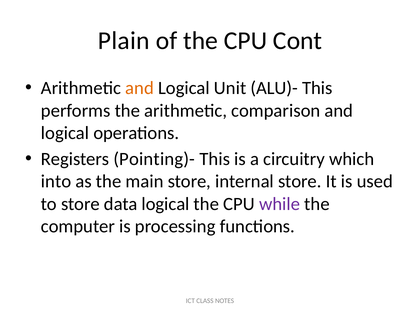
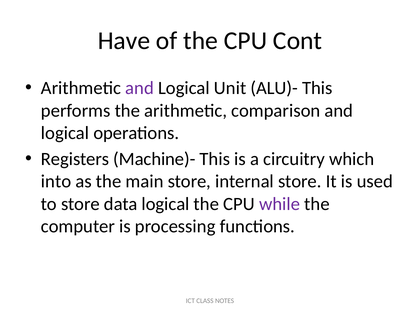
Plain: Plain -> Have (124, 41)
and colour: orange -> purple (140, 88)
Pointing)-: Pointing)- -> Machine)- (154, 159)
